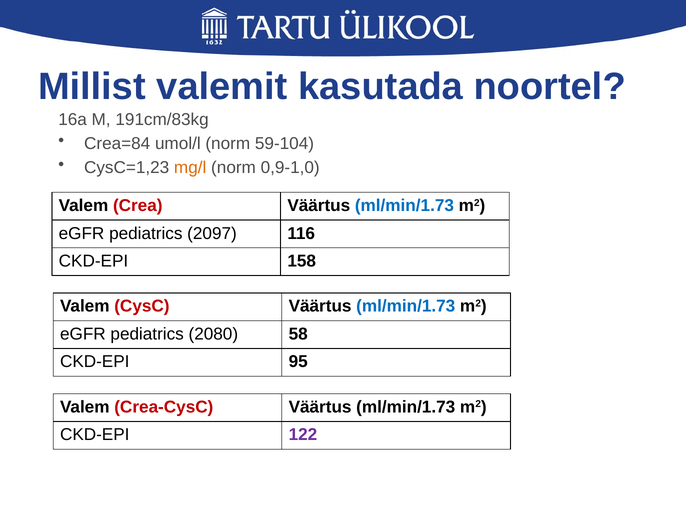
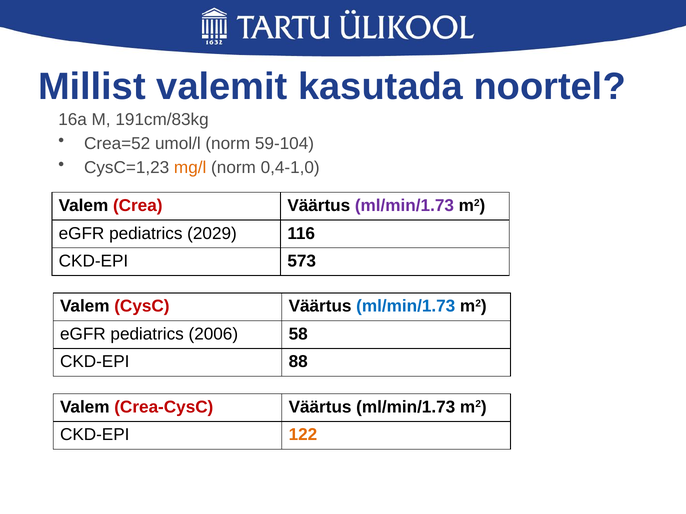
Crea=84: Crea=84 -> Crea=52 (117, 144)
0,9-1,0: 0,9-1,0 -> 0,4-1,0 (290, 168)
ml/min/1.73 colour: blue -> purple (404, 206)
2097: 2097 -> 2029 (212, 234)
158: 158 -> 573 (302, 261)
2080: 2080 -> 2006 (213, 334)
95: 95 -> 88 (298, 362)
122 colour: purple -> orange (303, 435)
